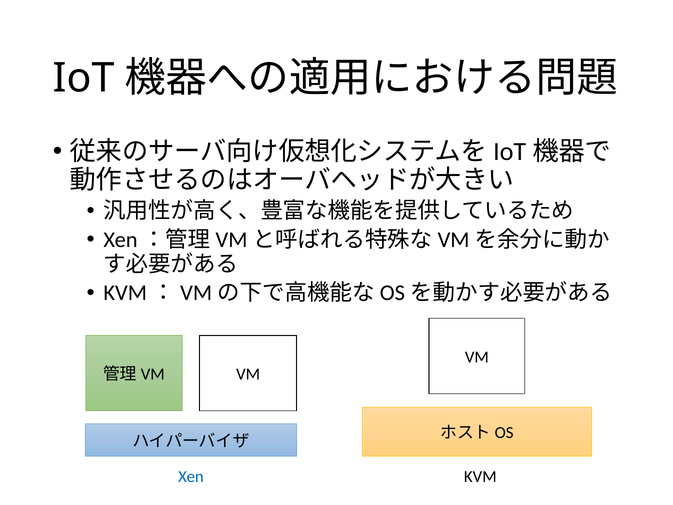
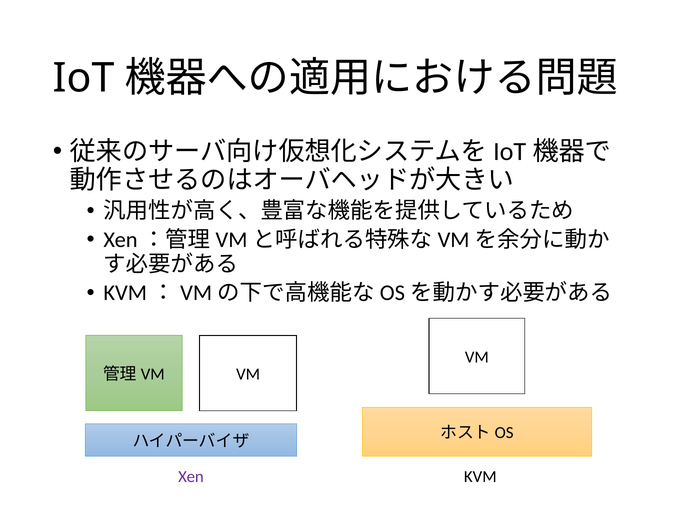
Xen colour: blue -> purple (191, 477)
